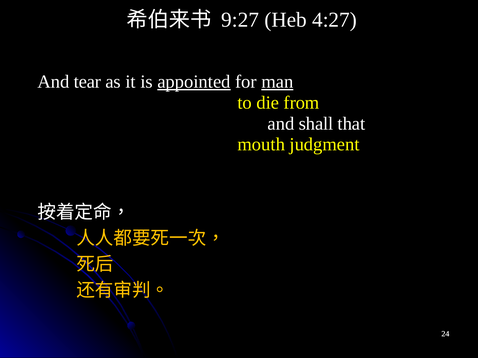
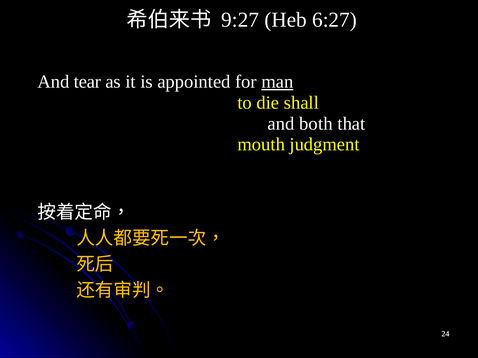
4:27: 4:27 -> 6:27 (335, 20)
appointed underline: present -> none (194, 82)
from: from -> shall (301, 103)
shall: shall -> both (316, 124)
